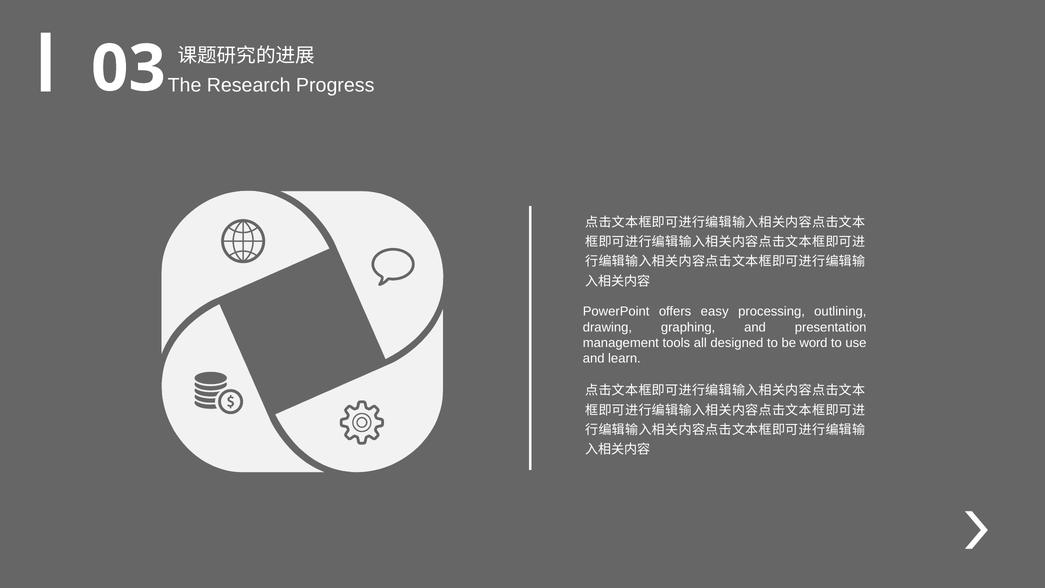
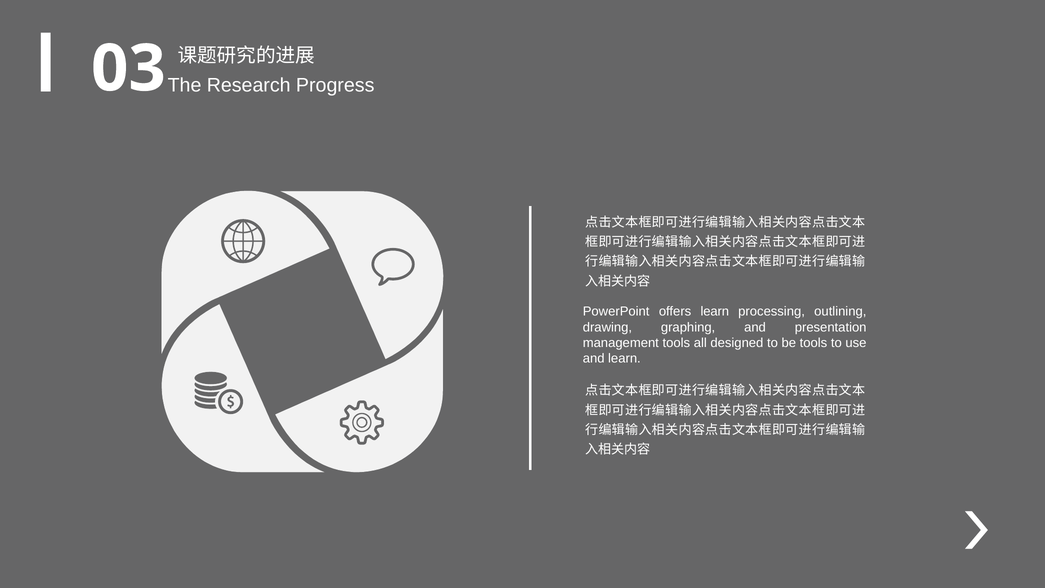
offers easy: easy -> learn (715, 311)
be word: word -> tools (813, 343)
